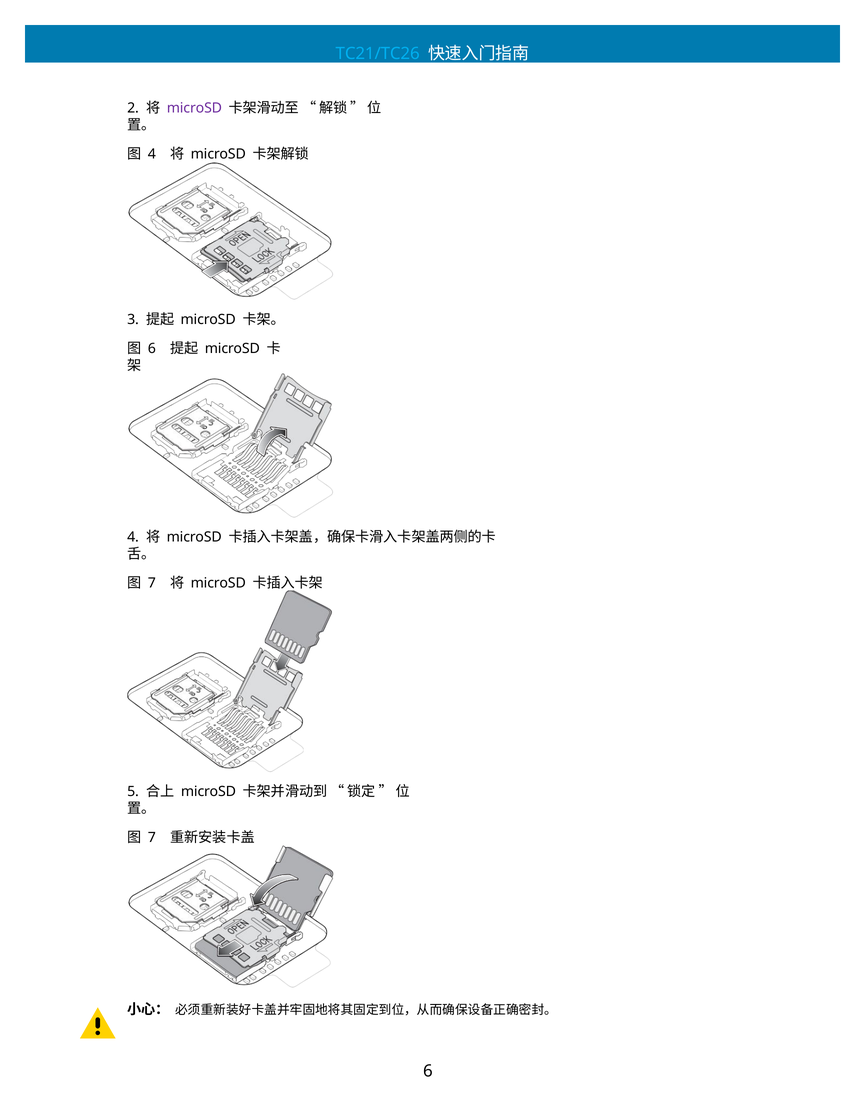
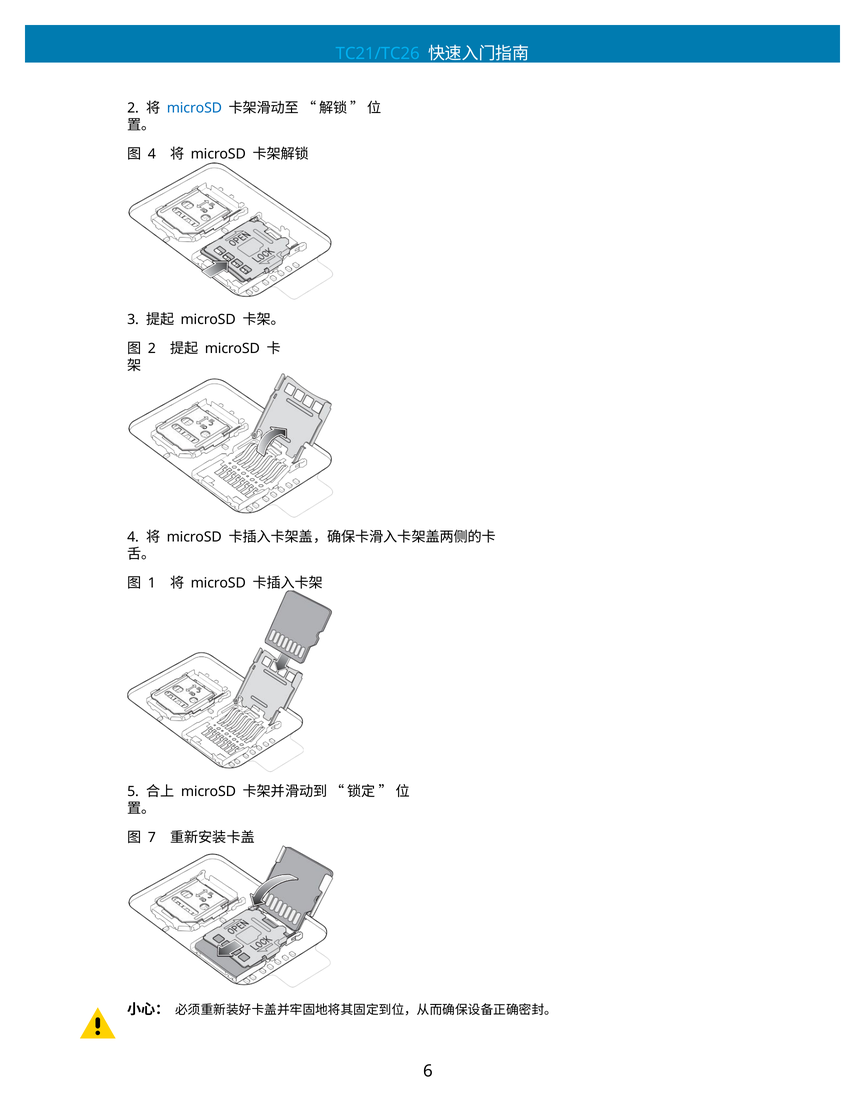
microSD colour: purple -> blue (194, 108)
6: 6 -> 2 (152, 349)
7: 7 -> 1 (152, 583)
